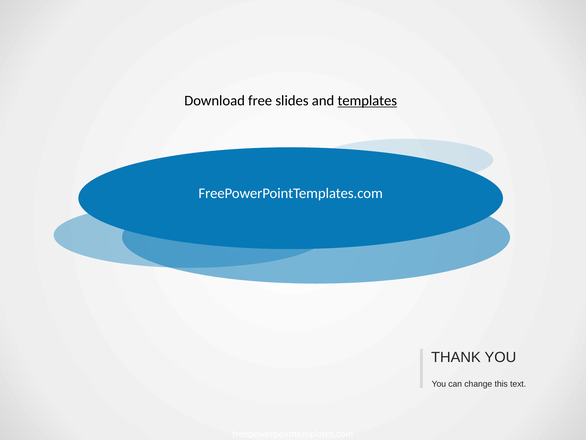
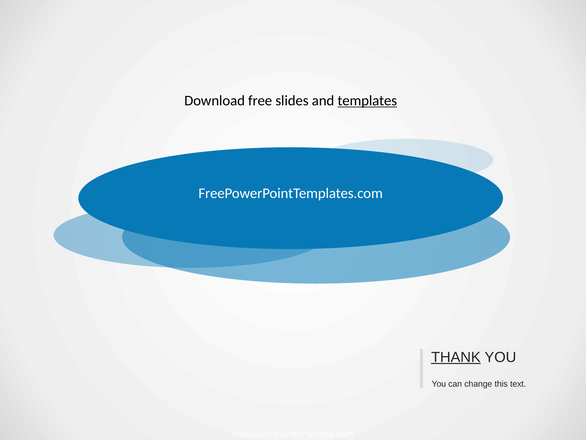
THANK underline: none -> present (456, 357)
